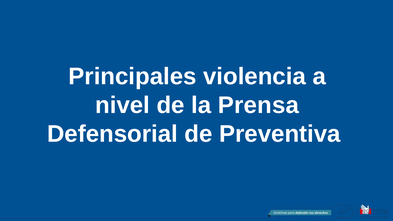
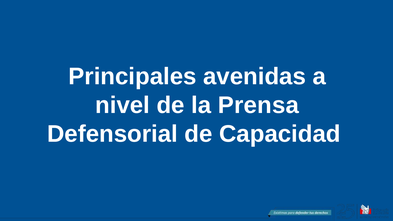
violencia: violencia -> avenidas (255, 76)
Preventiva: Preventiva -> Capacidad (280, 134)
